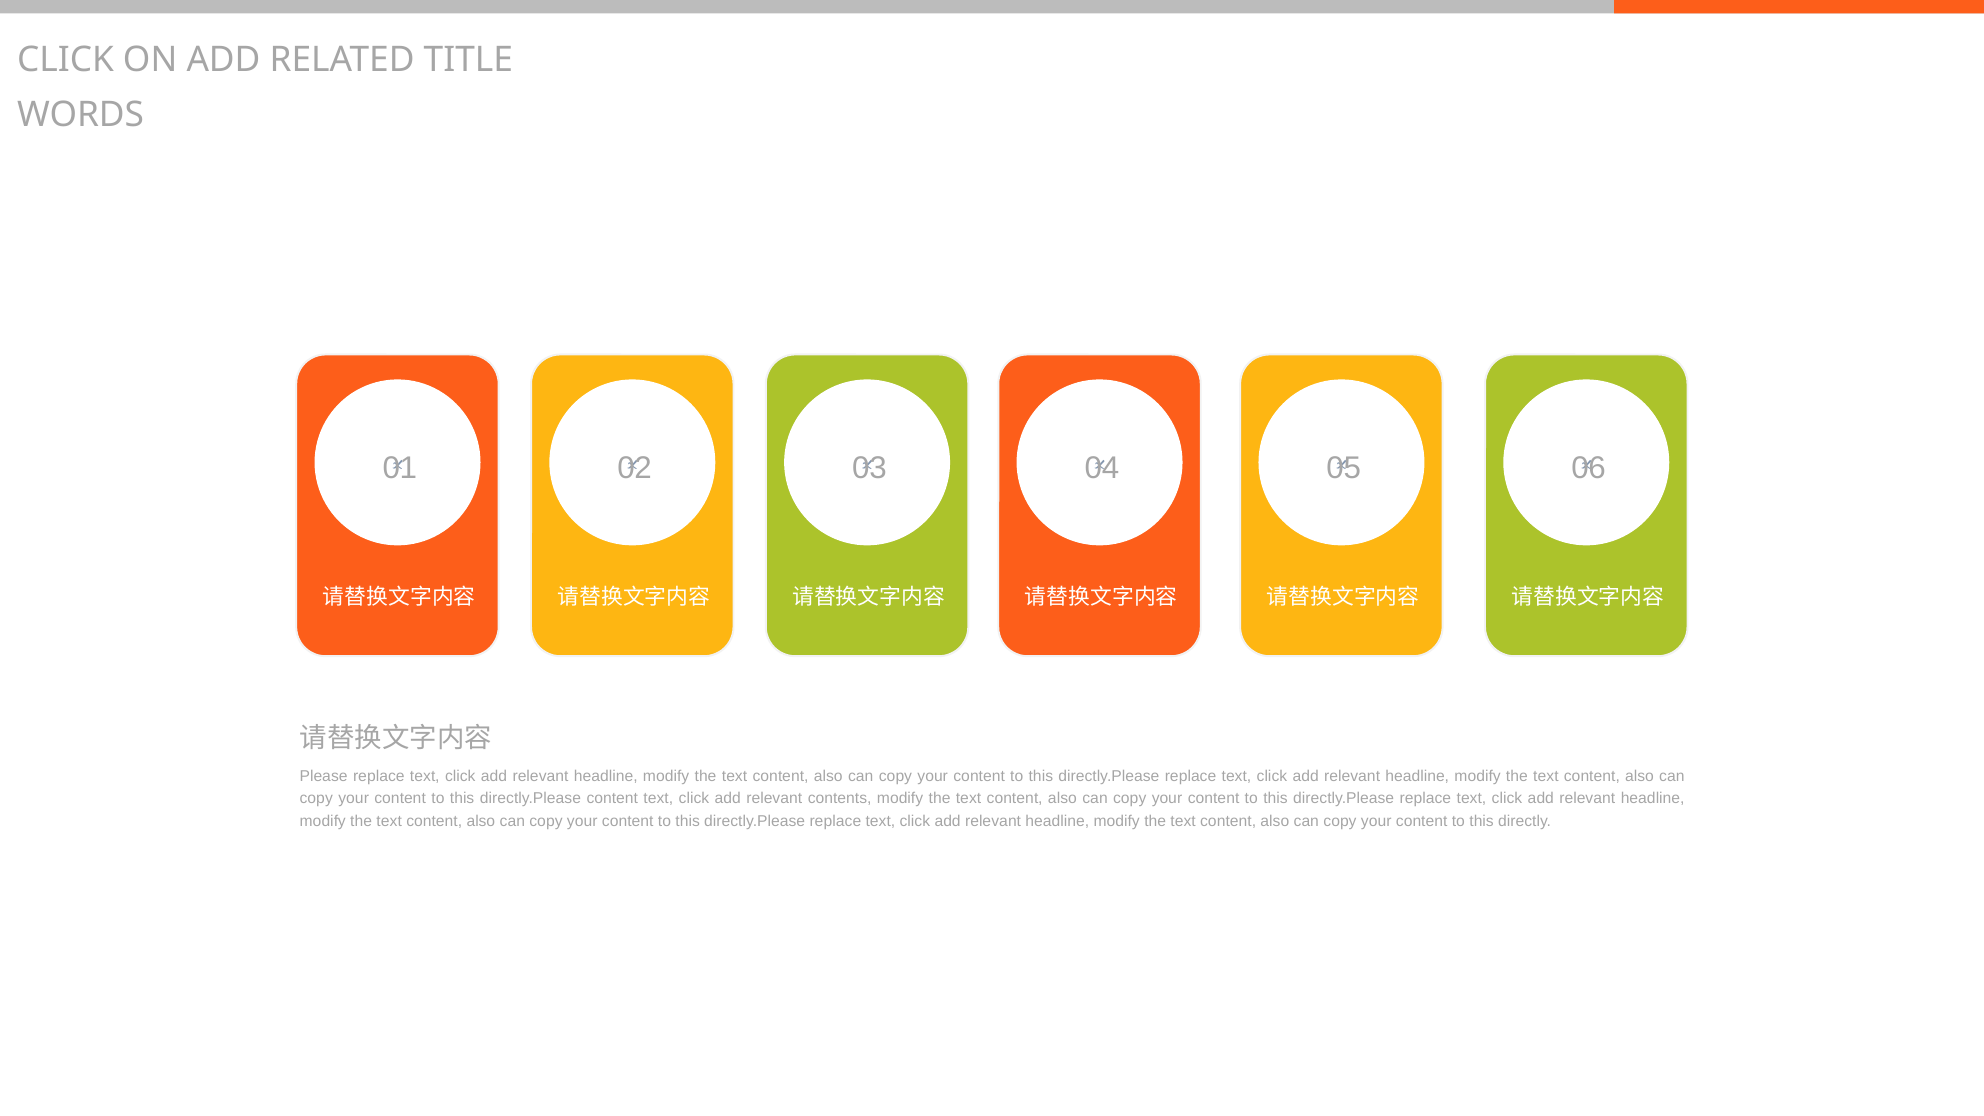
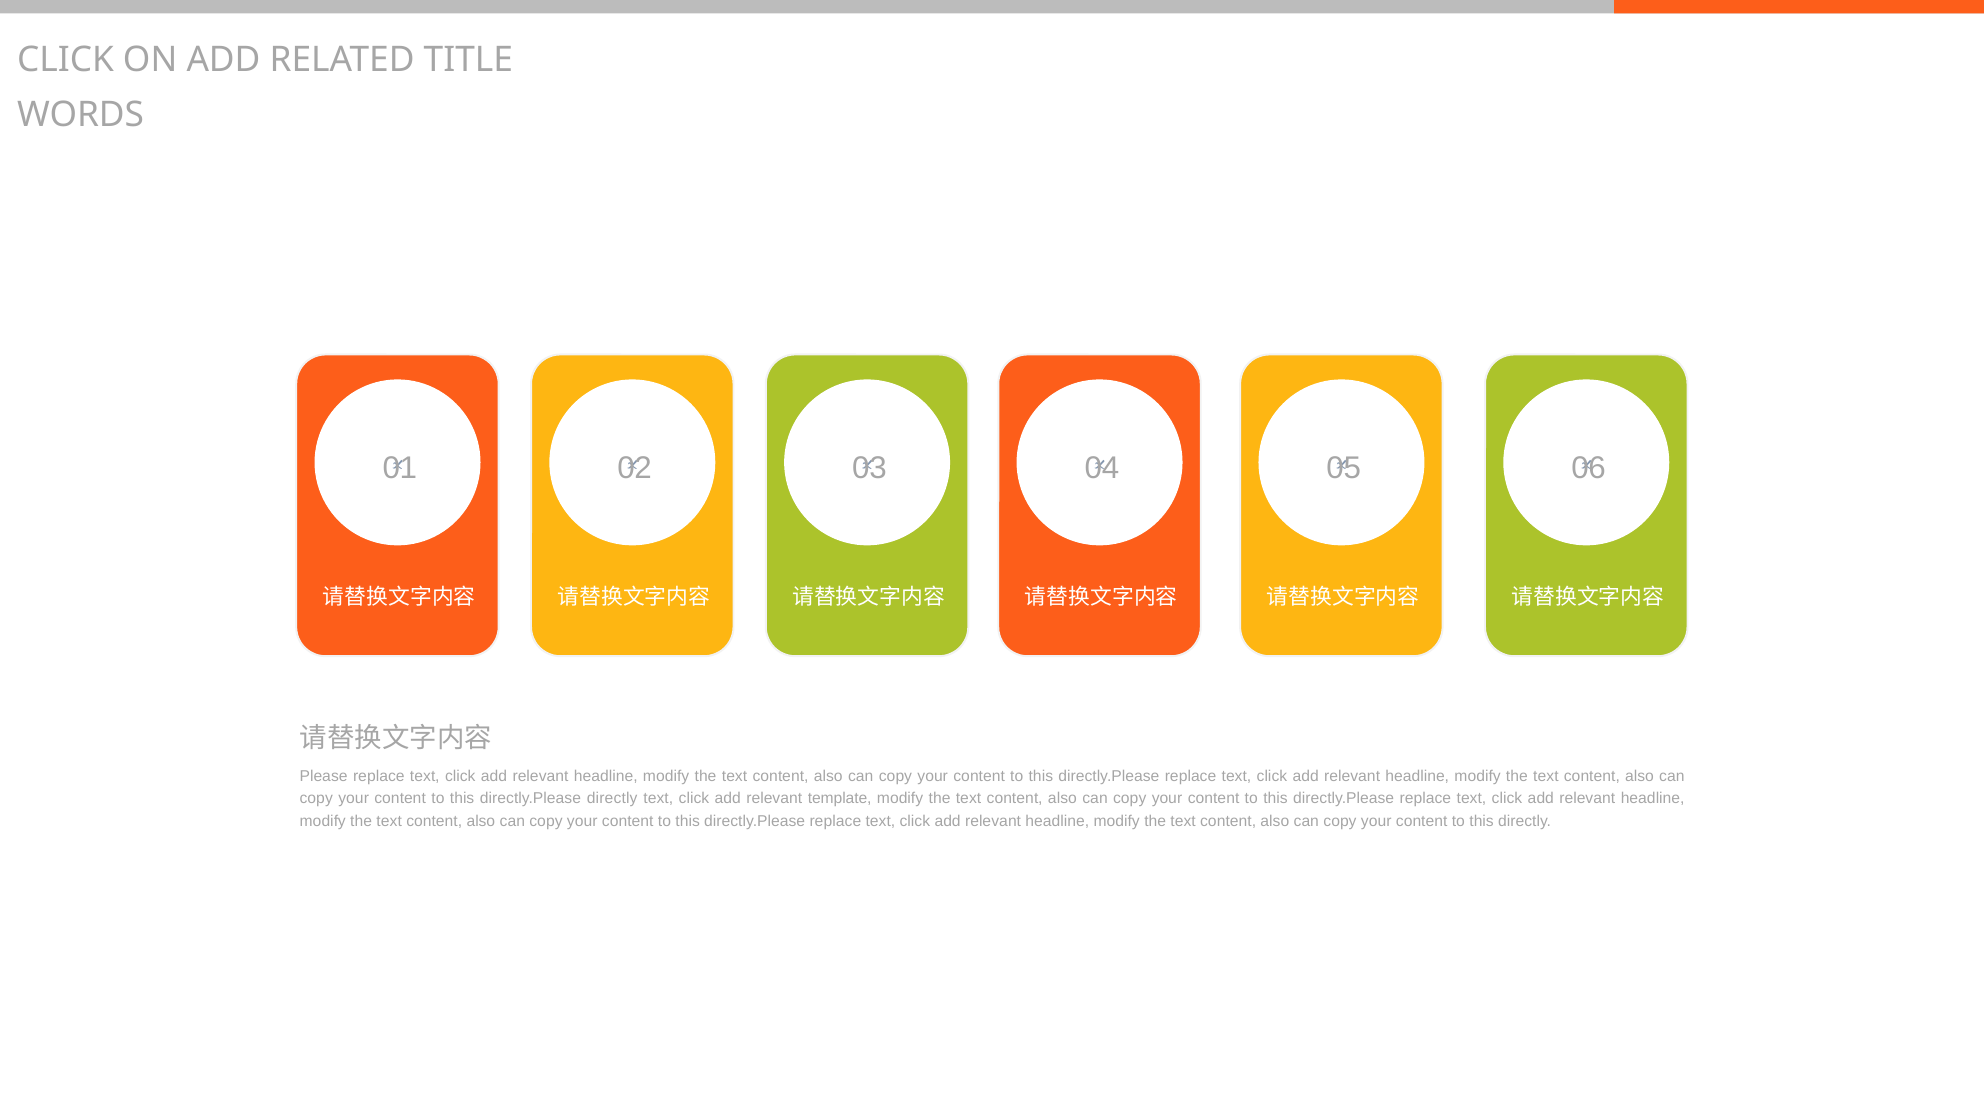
directly.Please content: content -> directly (612, 799)
contents: contents -> template (840, 799)
